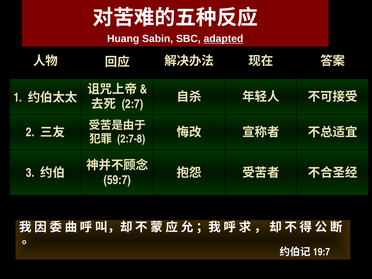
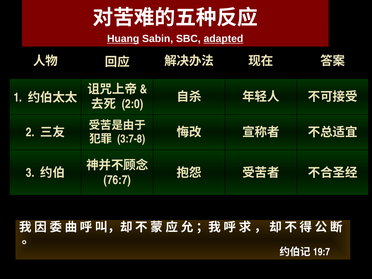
Huang underline: none -> present (123, 39)
2:7: 2:7 -> 2:0 (133, 104)
2:7-8: 2:7-8 -> 3:7-8 (131, 139)
59:7: 59:7 -> 76:7 (117, 180)
